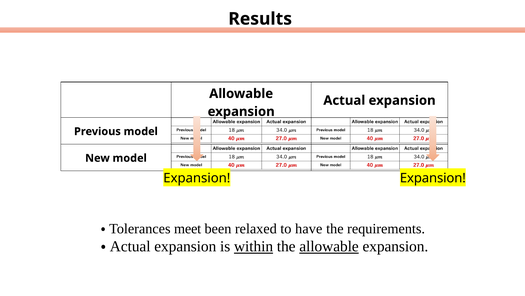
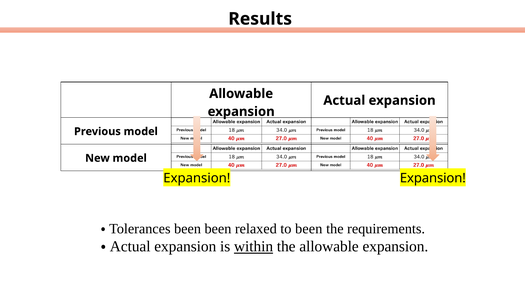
meet: meet -> been (188, 228)
to have: have -> been (309, 228)
allowable underline: present -> none (329, 246)
